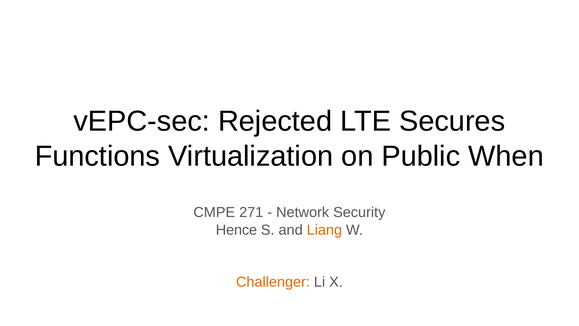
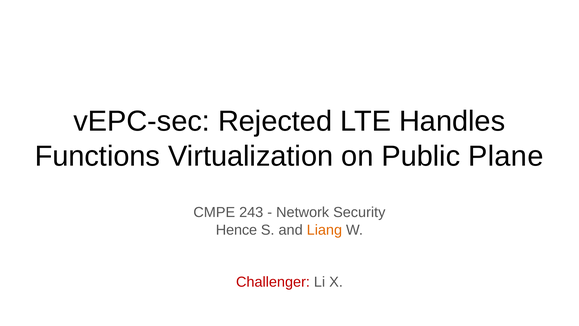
Secures: Secures -> Handles (452, 121)
When: When -> Plane (506, 156)
271: 271 -> 243 (251, 212)
Challenger colour: orange -> red (273, 282)
